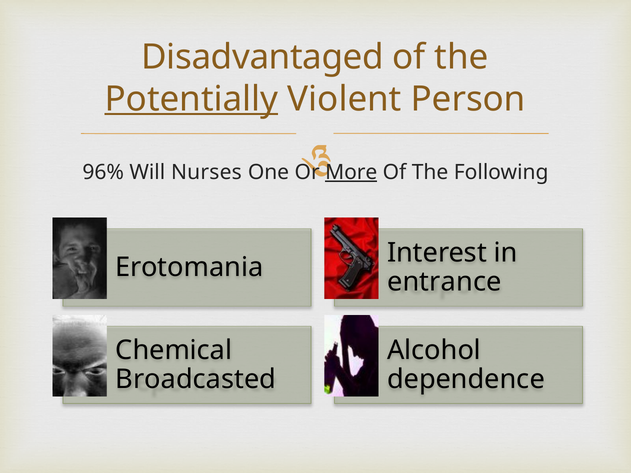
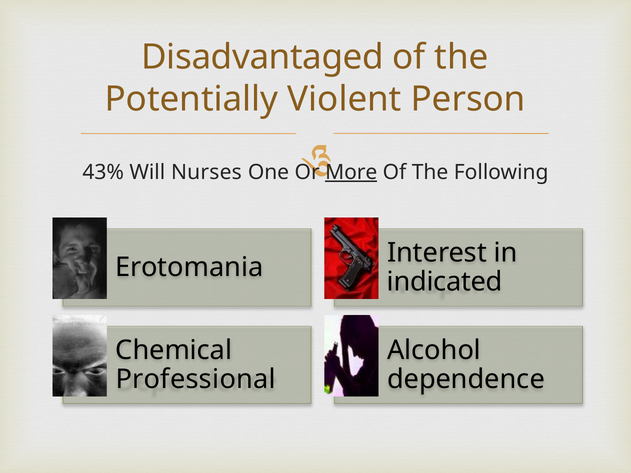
Potentially underline: present -> none (191, 99)
96%: 96% -> 43% (103, 172)
entrance: entrance -> indicated (445, 282)
Broadcasted: Broadcasted -> Professional (196, 380)
